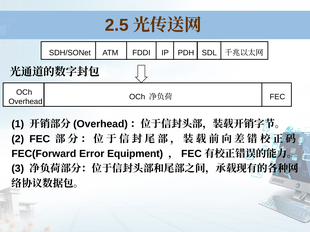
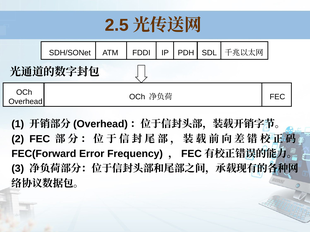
Equipment: Equipment -> Frequency (135, 154)
